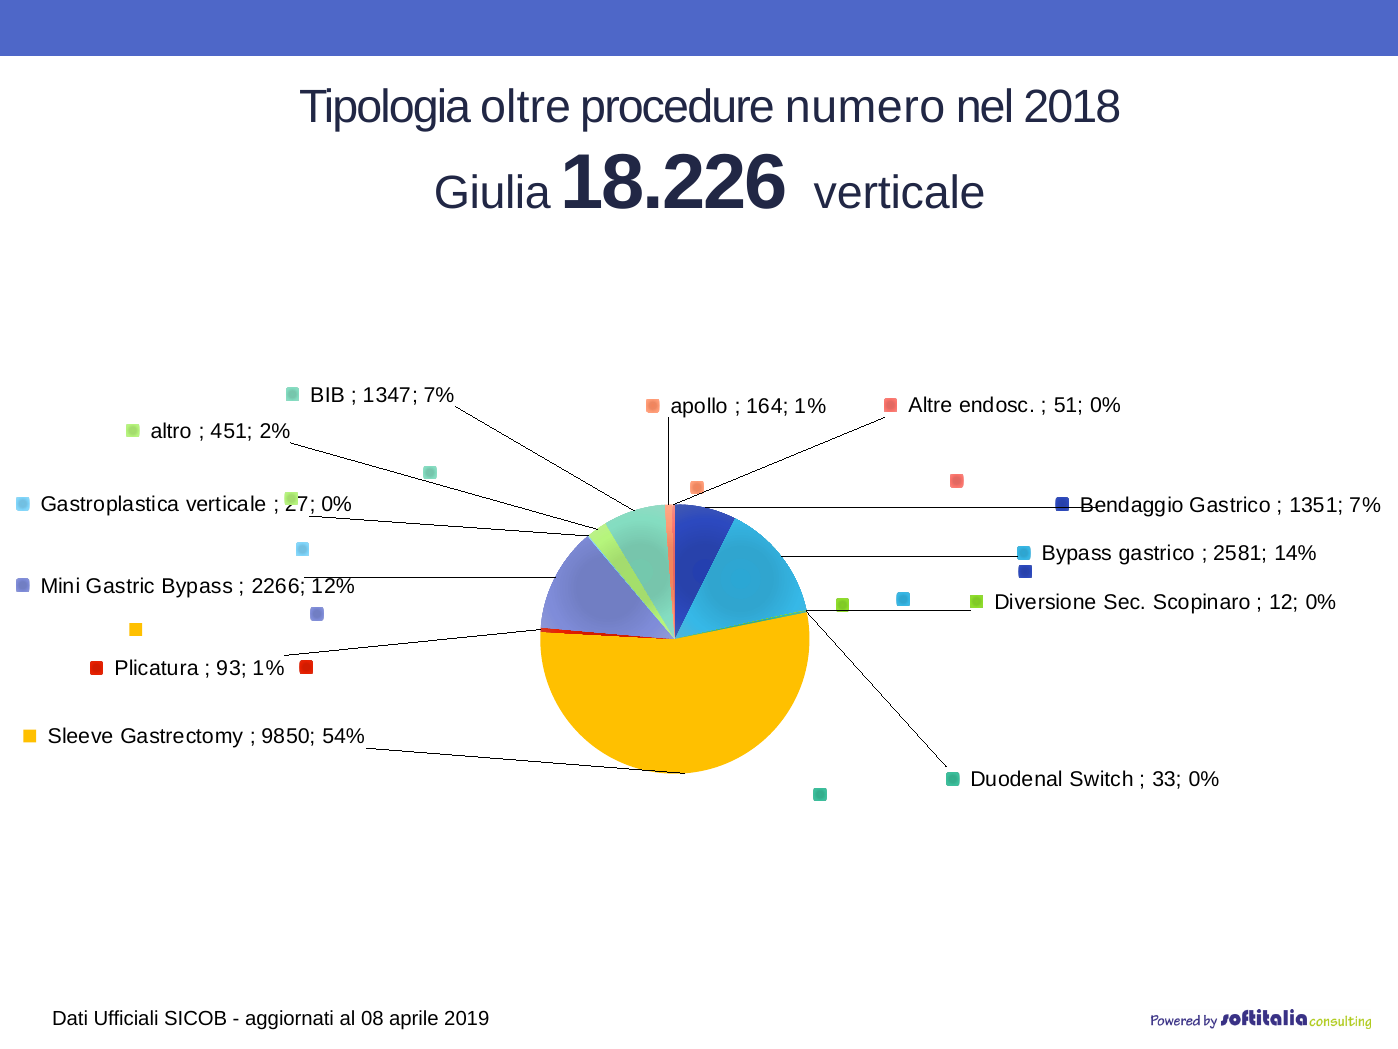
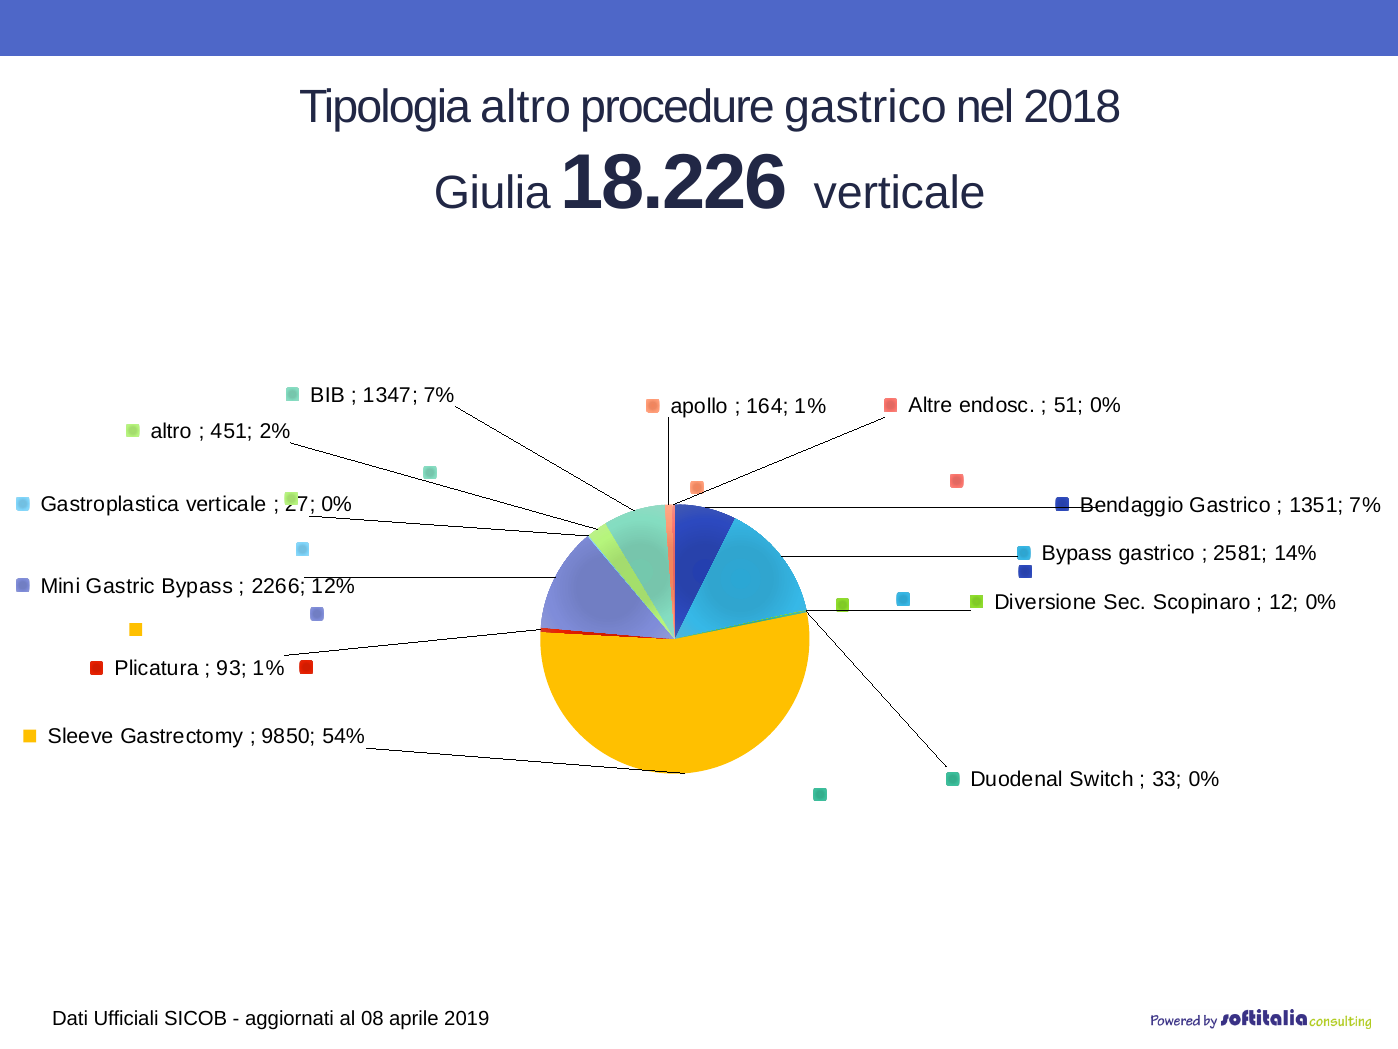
Tipologia oltre: oltre -> altro (526, 107)
procedure numero: numero -> gastrico (865, 107)
